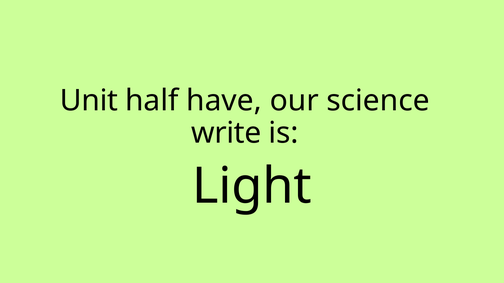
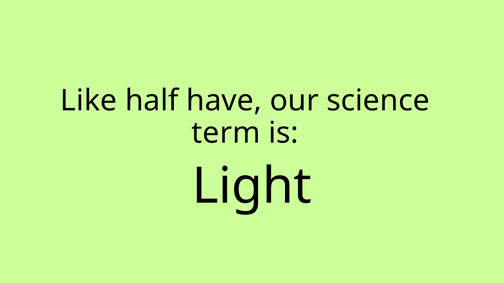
Unit: Unit -> Like (89, 101)
write: write -> term (226, 133)
